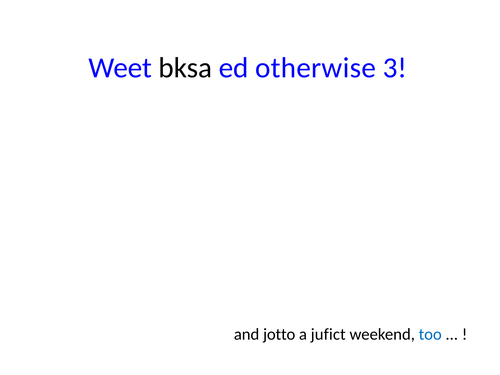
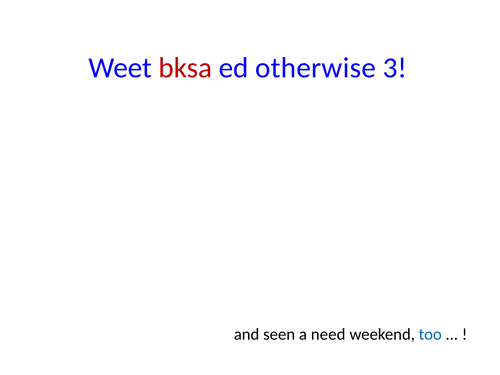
bksa colour: black -> red (185, 68)
jotto: jotto -> seen (279, 334)
jufict: jufict -> need (328, 334)
